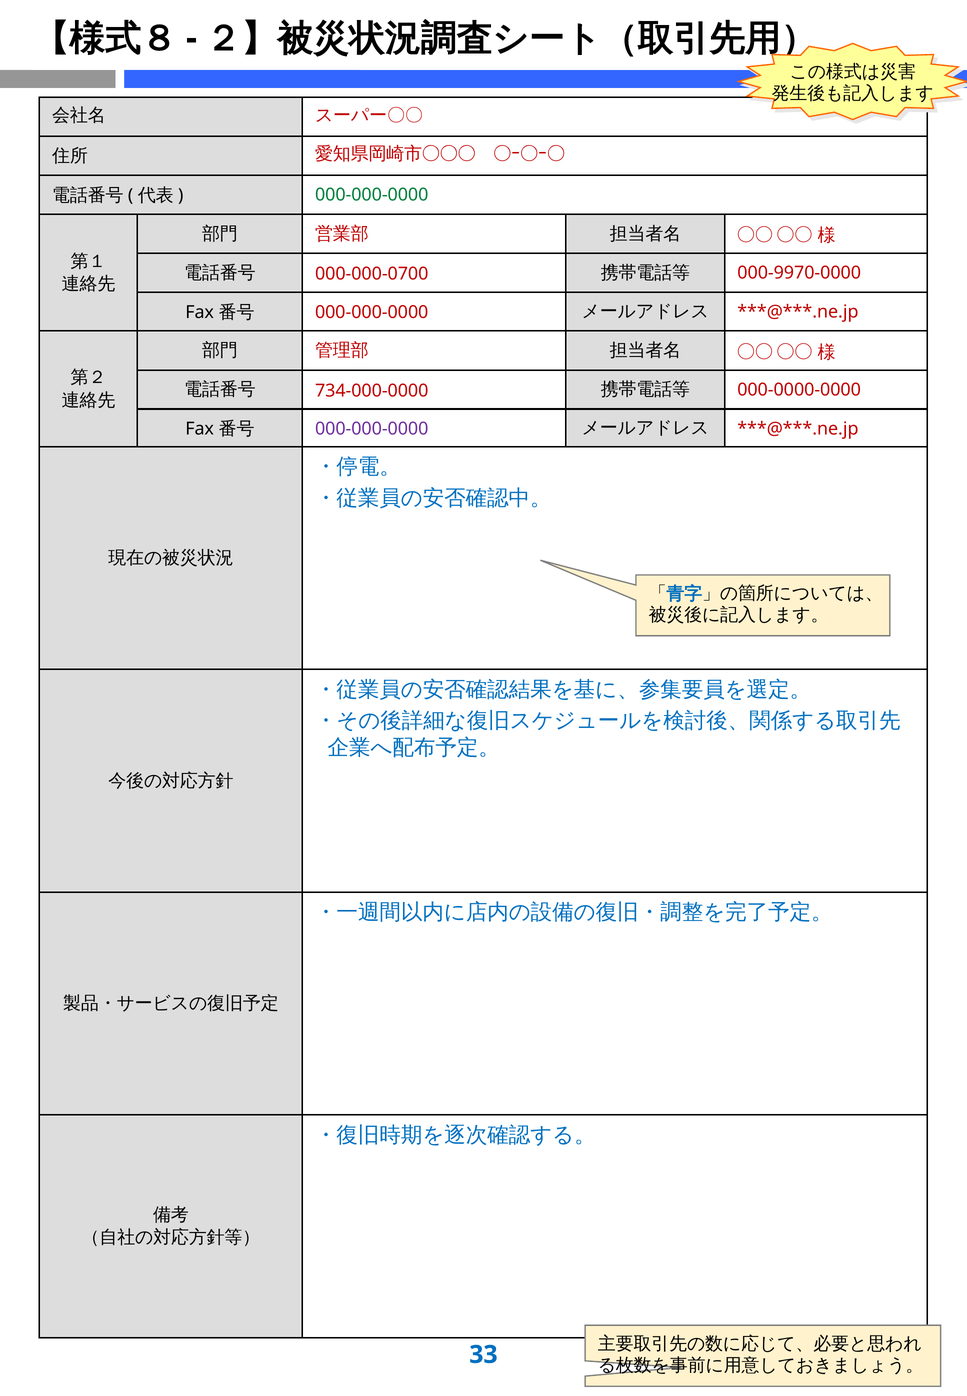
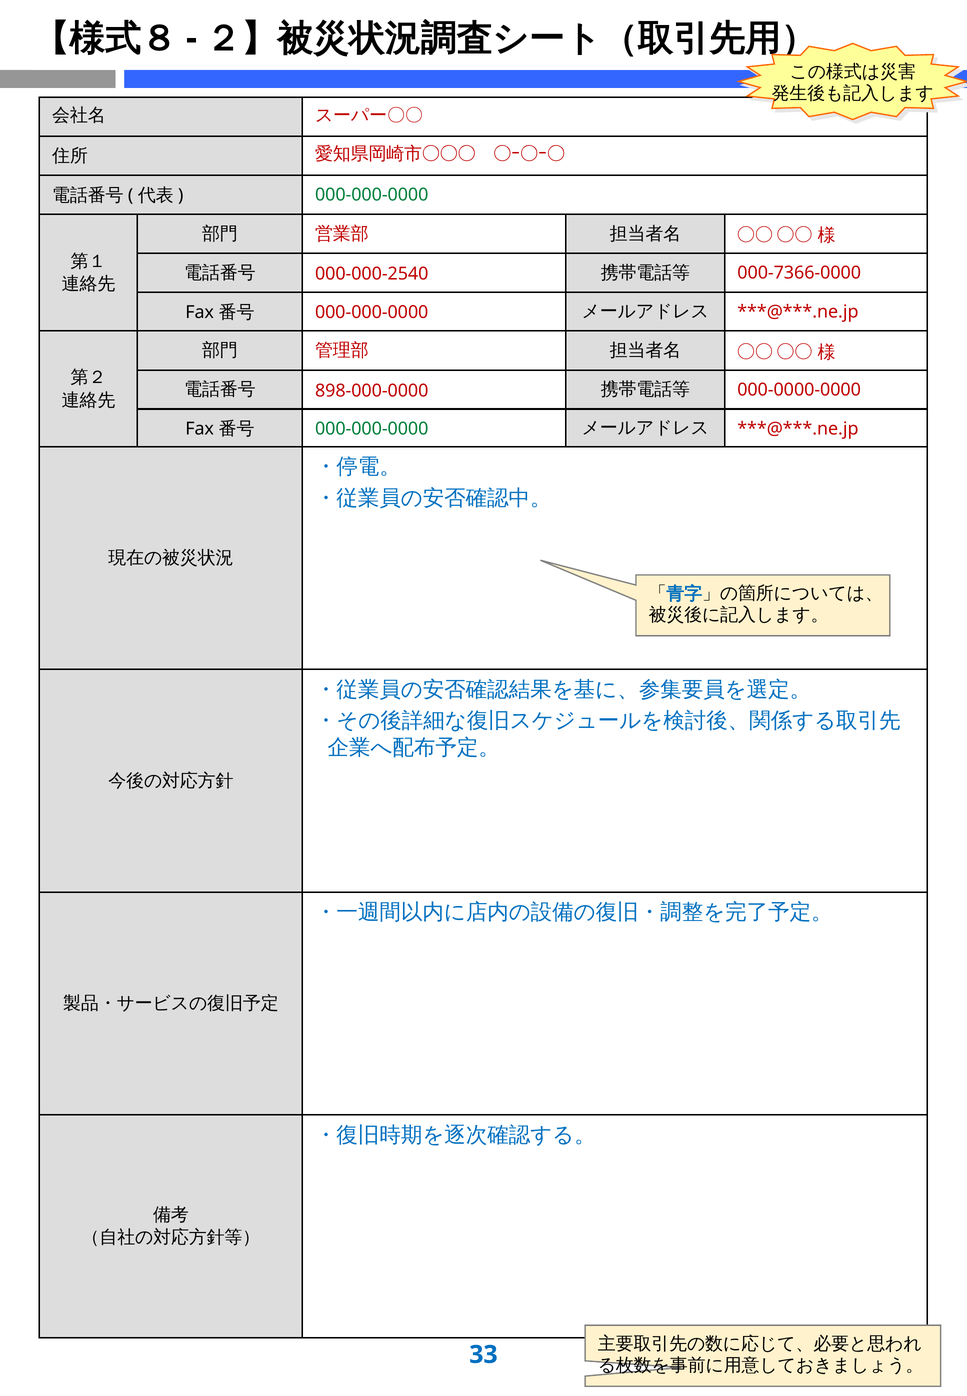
000-000-0700: 000-000-0700 -> 000-000-2540 (372, 274)
000-9970-0000: 000-9970-0000 -> 000-7366-0000 (799, 273)
734-000-0000: 734-000-0000 -> 898-000-0000 (372, 391)
000-000-0000 colour: purple -> green (372, 429)
